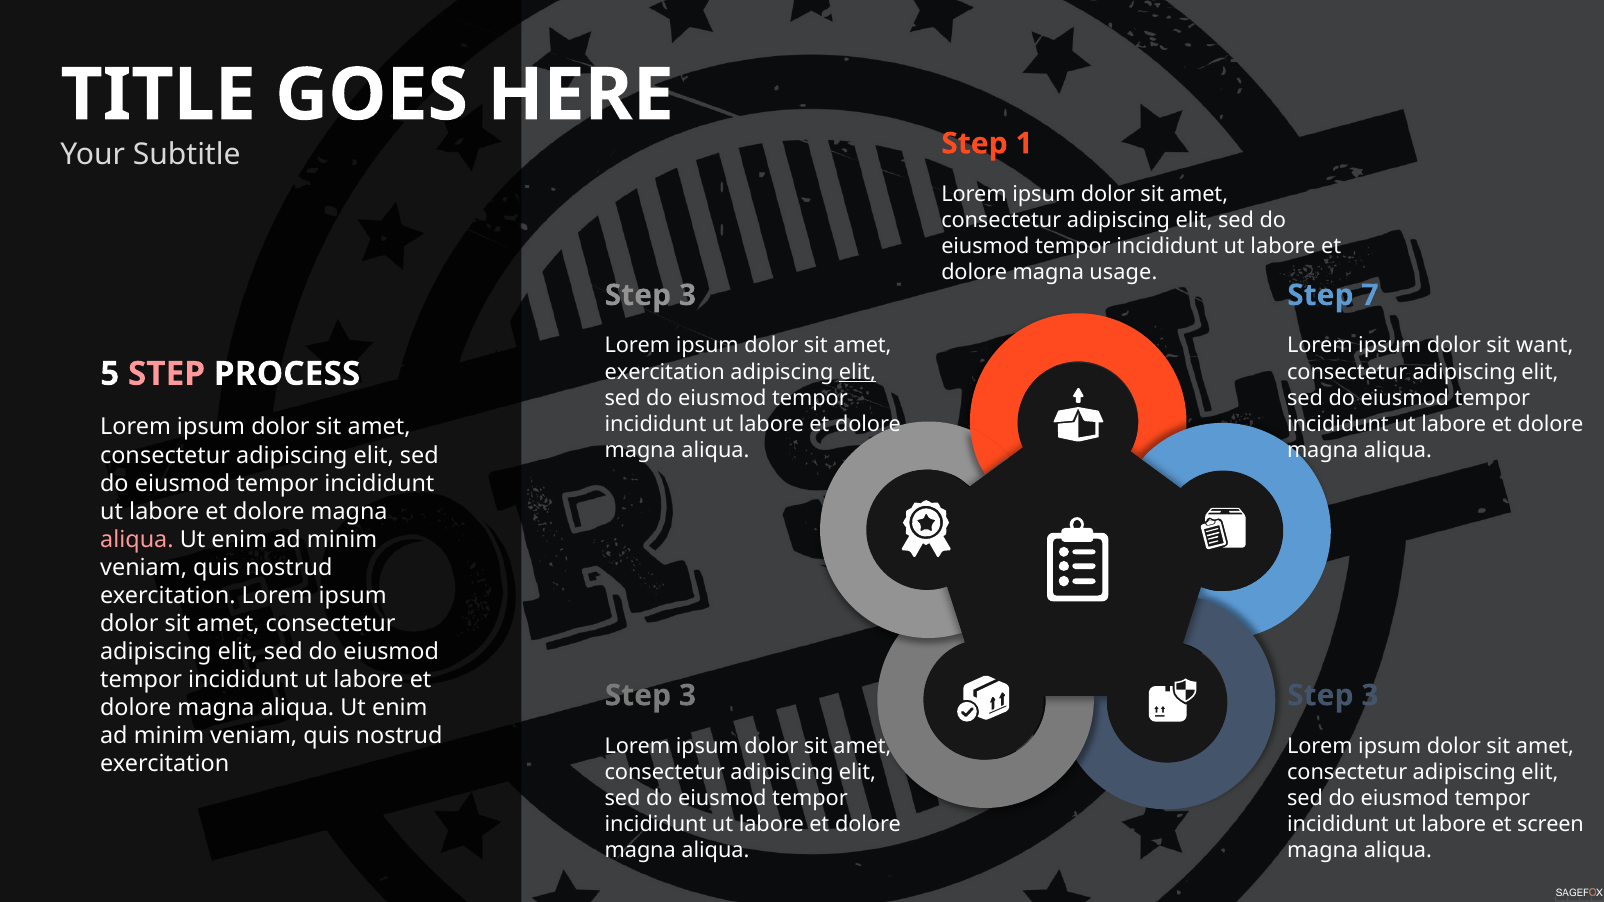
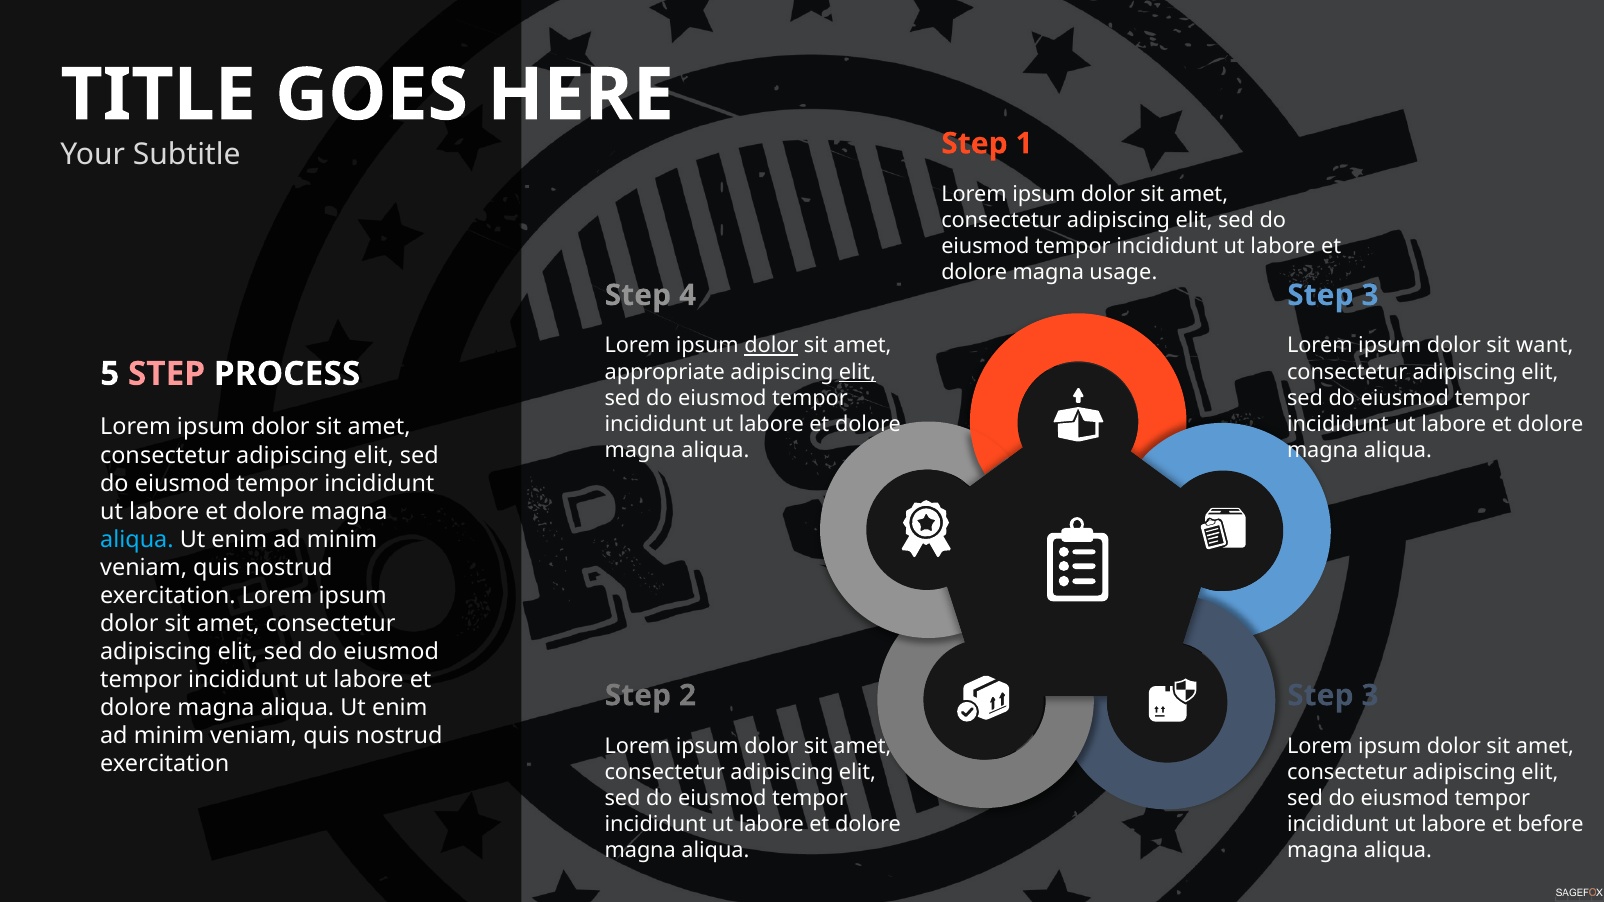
3: 3 -> 4 (688, 295)
7: 7 -> 3 (1370, 295)
dolor underline: none -> present (771, 346)
exercitation: exercitation -> appropriate (665, 372)
aliqua colour: pink -> light blue (137, 540)
3: 3 -> 2 (688, 696)
screen: screen -> before (1551, 824)
